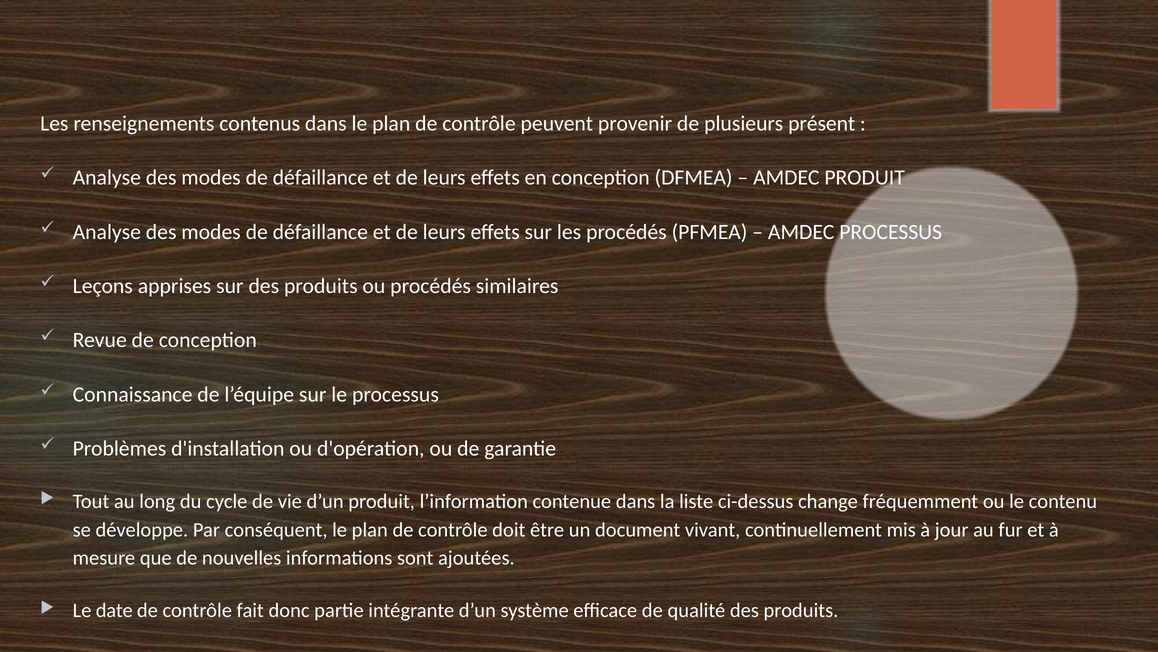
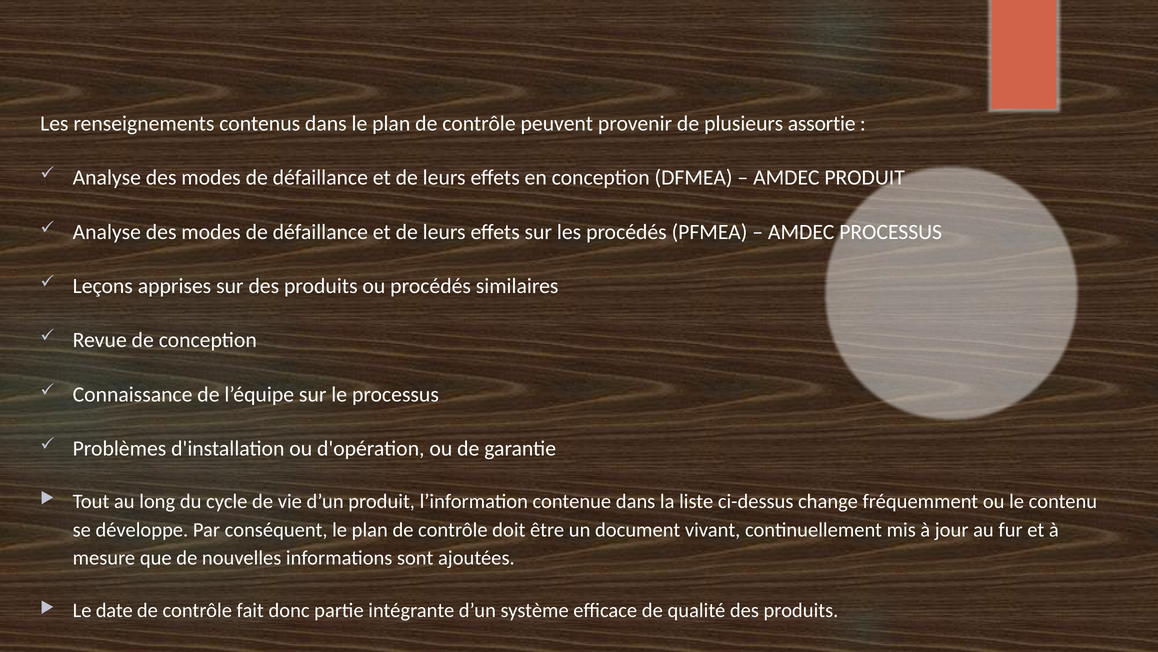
présent: présent -> assortie (822, 123)
